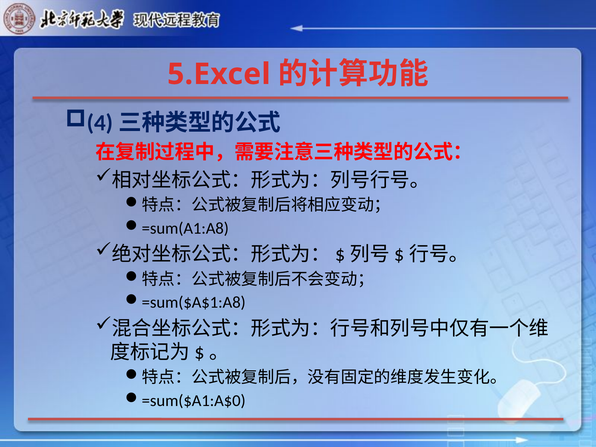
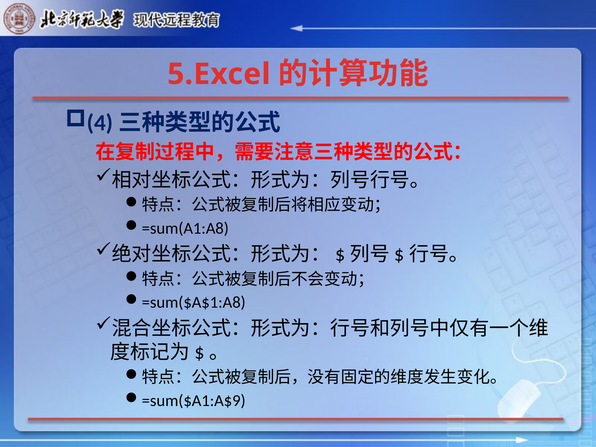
=sum($A1:A$0: =sum($A1:A$0 -> =sum($A1:A$9 (194, 401)
